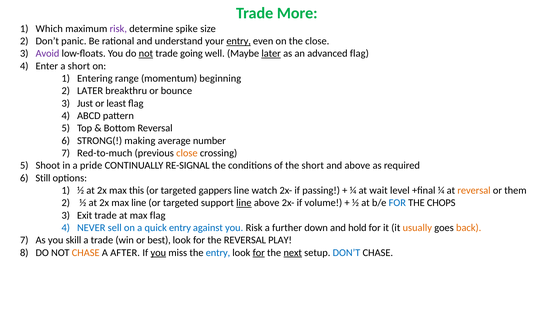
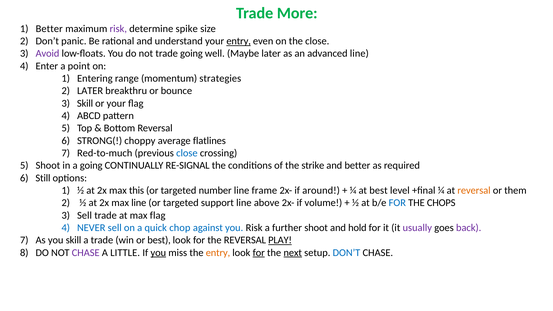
Which: Which -> Better (49, 29)
not underline: present -> none (146, 54)
later underline: present -> none (271, 54)
advanced flag: flag -> line (359, 54)
a short: short -> point (79, 66)
beginning: beginning -> strategies (220, 78)
Just: Just -> Skill (85, 103)
or least: least -> your (116, 103)
making: making -> choppy (140, 141)
number: number -> flatlines (209, 141)
close colour: orange -> blue (187, 153)
a pride: pride -> going (91, 166)
the short: short -> strike (313, 166)
and above: above -> better (357, 166)
gappers: gappers -> number (215, 190)
watch: watch -> frame (264, 190)
passing: passing -> around (321, 190)
at wait: wait -> best (379, 190)
line underline: present -> none (244, 203)
Exit: Exit -> Sell (85, 215)
quick entry: entry -> chop (180, 228)
further down: down -> shoot (316, 228)
usually colour: orange -> purple (417, 228)
back colour: orange -> purple (469, 228)
PLAY underline: none -> present (280, 240)
CHASE colour: orange -> purple (86, 253)
AFTER: AFTER -> LITTLE (125, 253)
entry colour: blue -> orange (218, 253)
